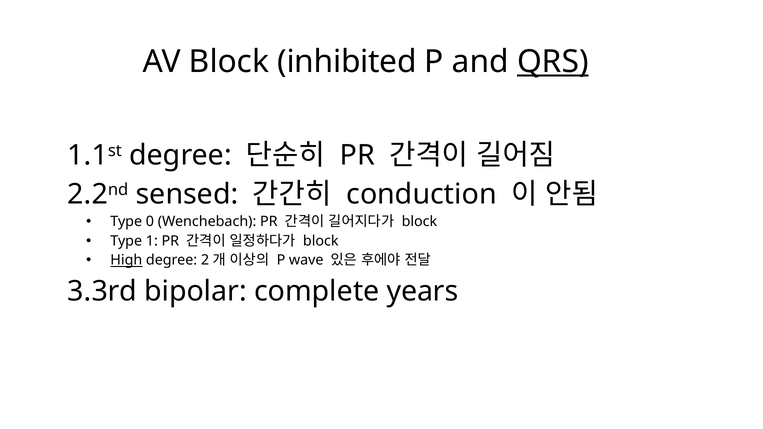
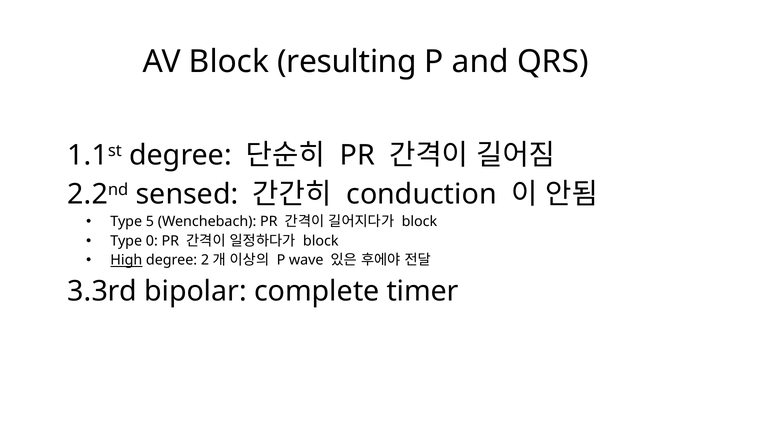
inhibited: inhibited -> resulting (347, 62)
QRS underline: present -> none (553, 62)
0: 0 -> 5 (150, 222)
1: 1 -> 0 (152, 241)
years: years -> timer (423, 291)
